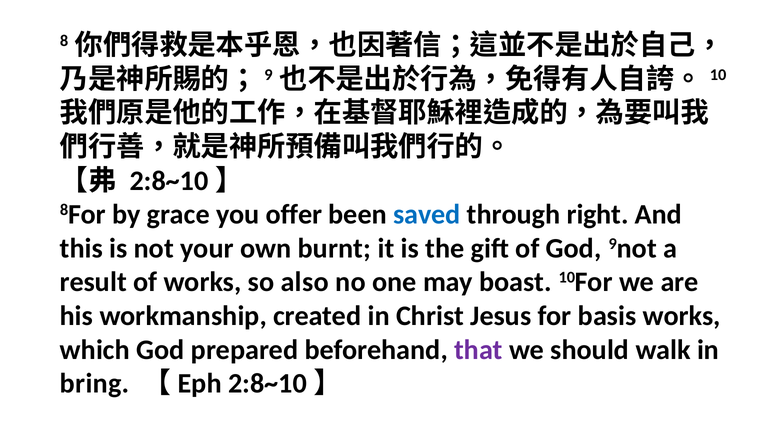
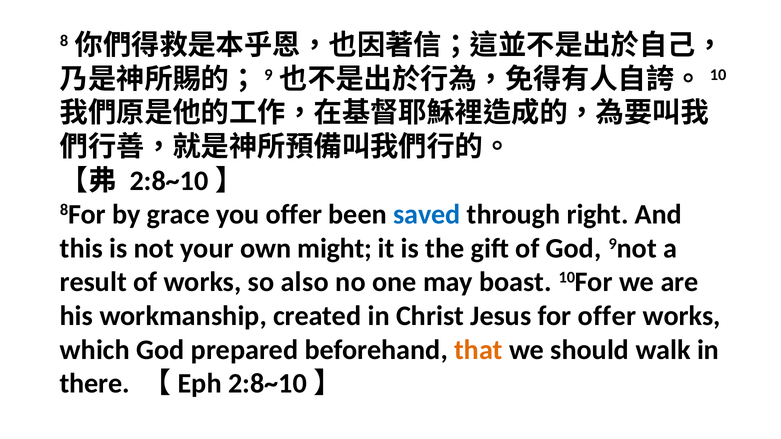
burnt: burnt -> might (335, 249)
for basis: basis -> offer (607, 316)
that colour: purple -> orange (478, 350)
bring: bring -> there (95, 384)
